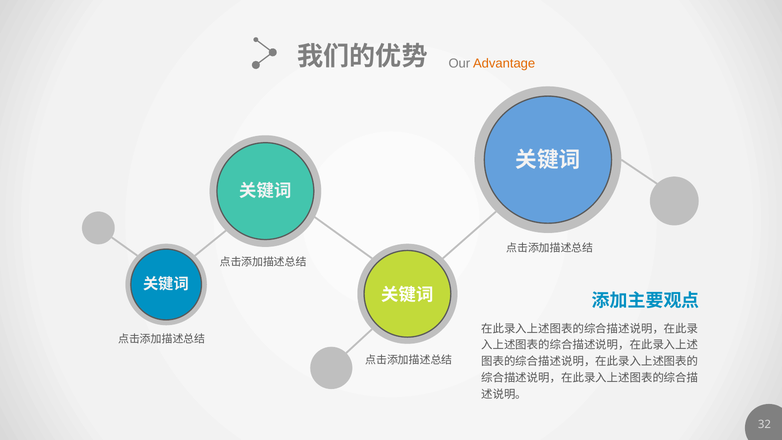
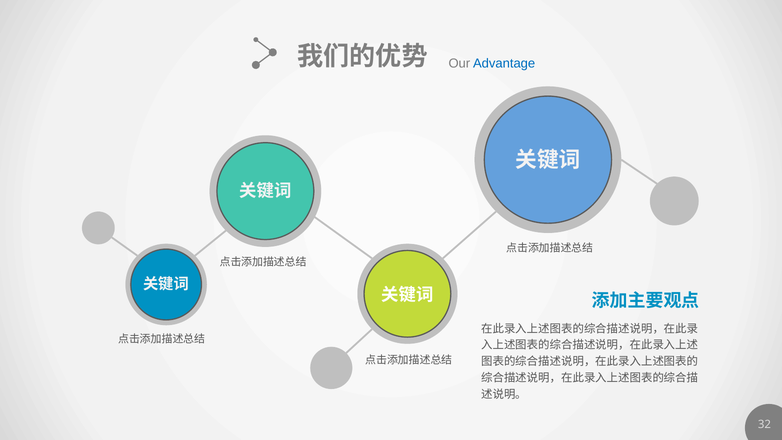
Advantage colour: orange -> blue (504, 64)
